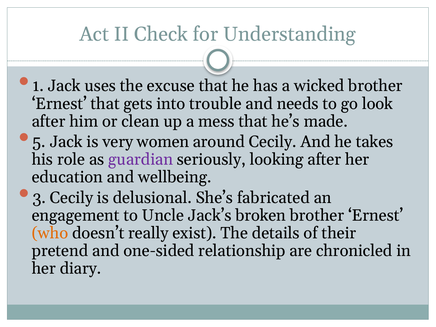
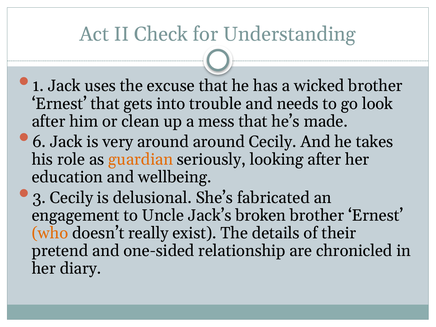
5: 5 -> 6 (39, 142)
very women: women -> around (163, 142)
guardian colour: purple -> orange (141, 160)
